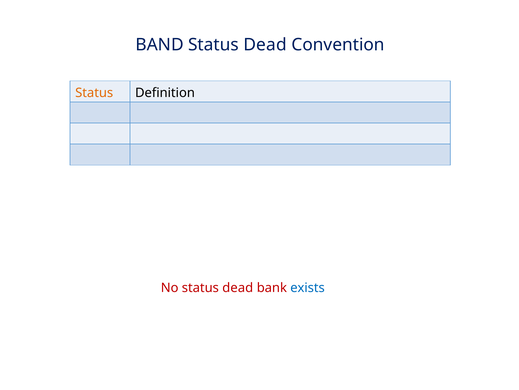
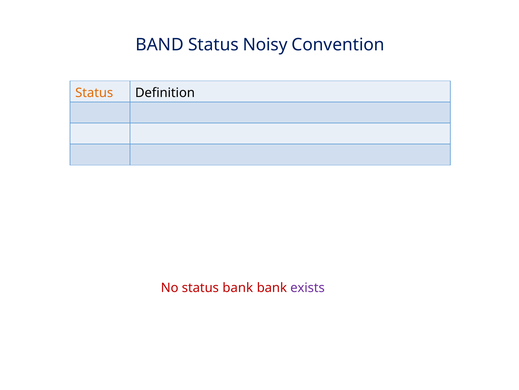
BAND Status Dead: Dead -> Noisy (265, 45)
No status dead: dead -> bank (238, 287)
exists colour: blue -> purple (308, 287)
